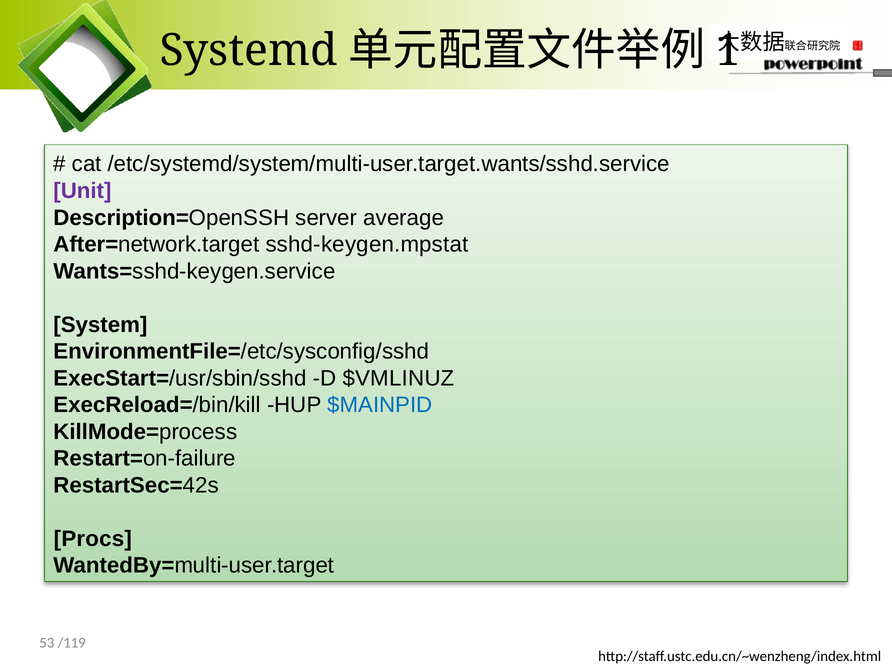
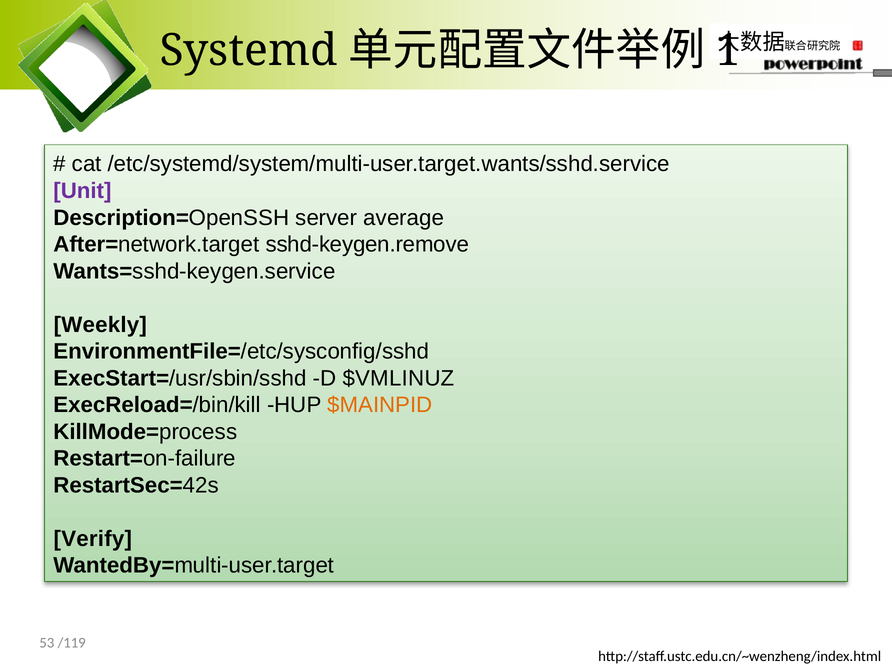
sshd-keygen.mpstat: sshd-keygen.mpstat -> sshd-keygen.remove (367, 244)
System: System -> Weekly (100, 325)
$MAINPID colour: blue -> orange (380, 405)
Procs: Procs -> Verify (93, 539)
